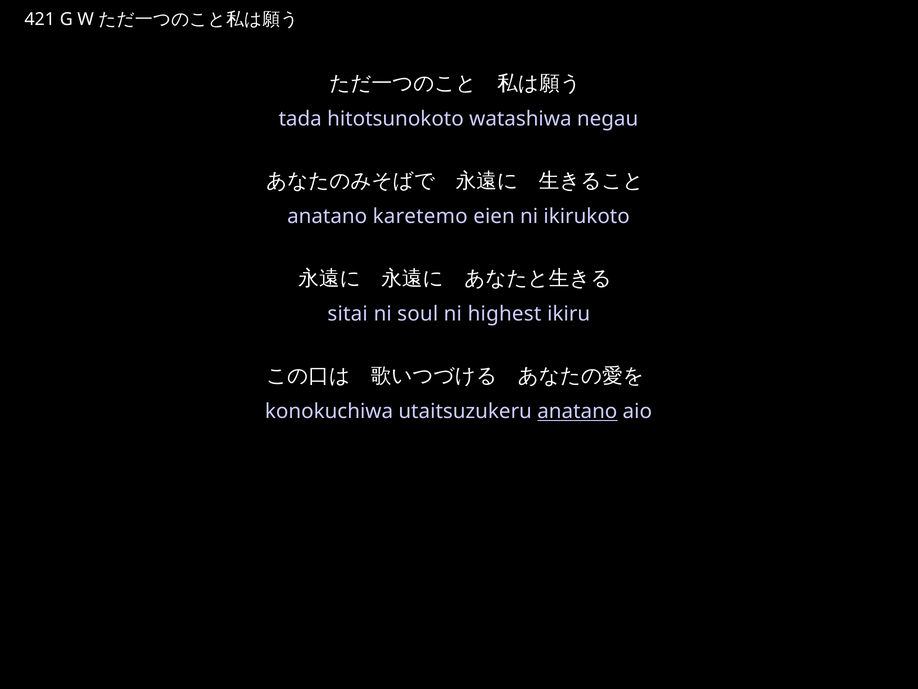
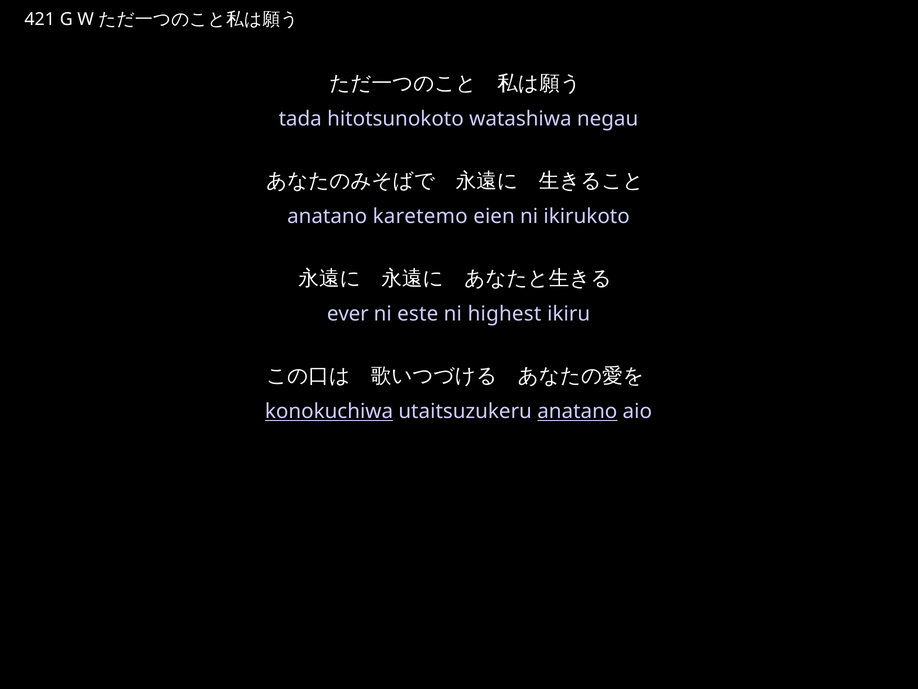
sitai: sitai -> ever (348, 314)
soul: soul -> este (418, 314)
konokuchiwa underline: none -> present (329, 411)
